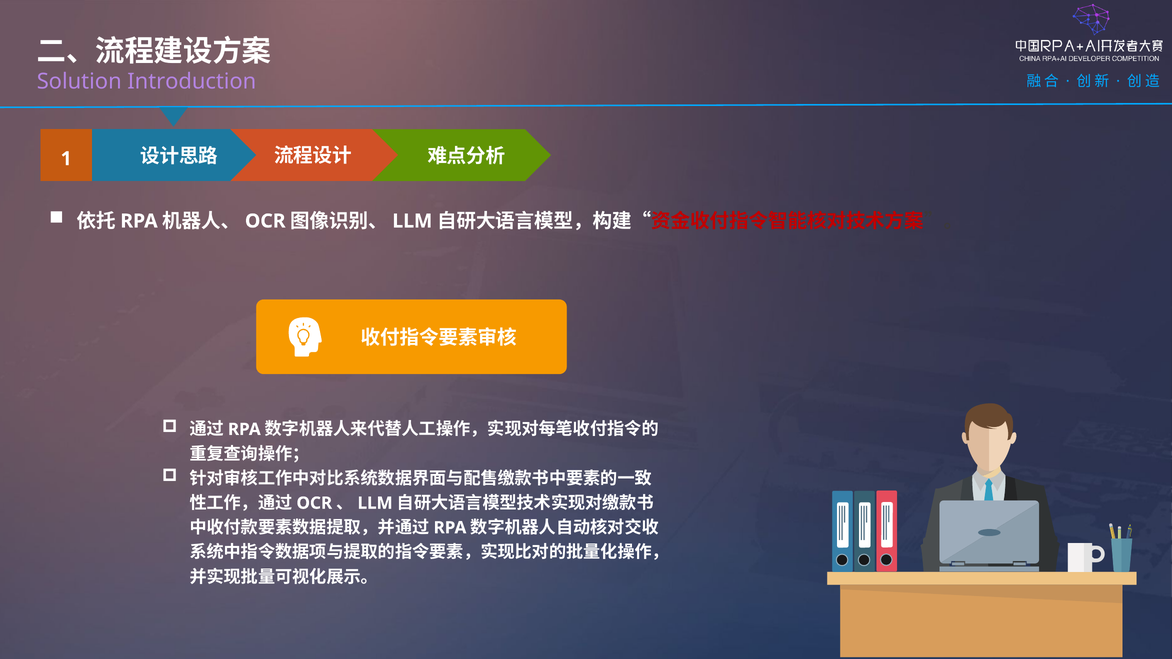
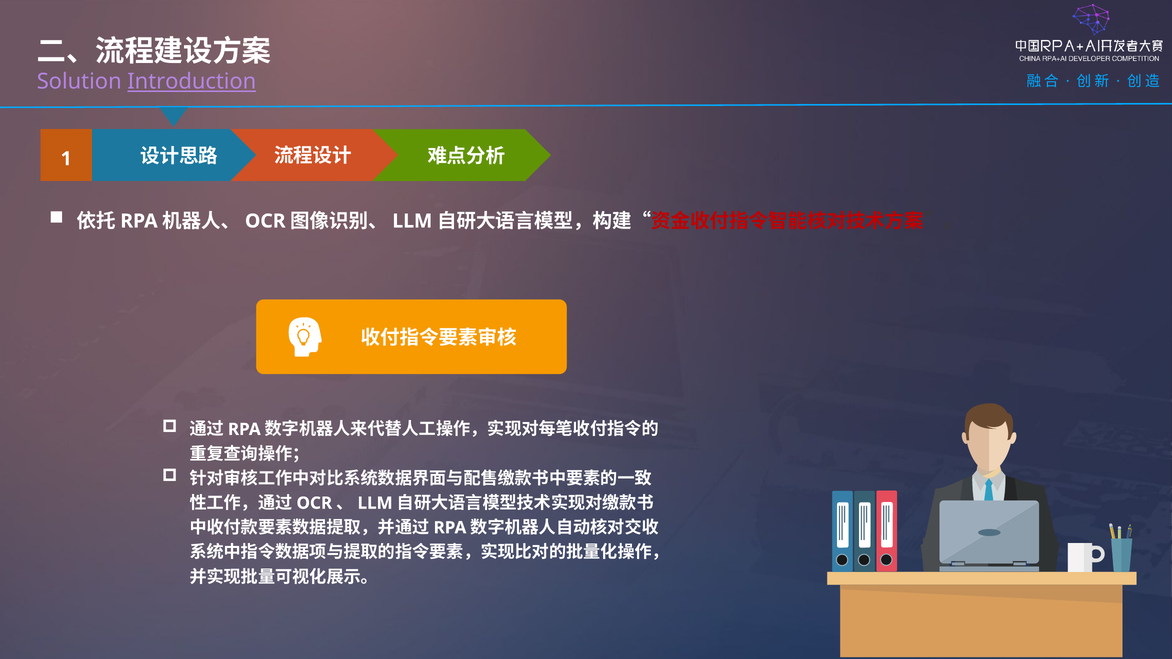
Introduction underline: none -> present (192, 82)
